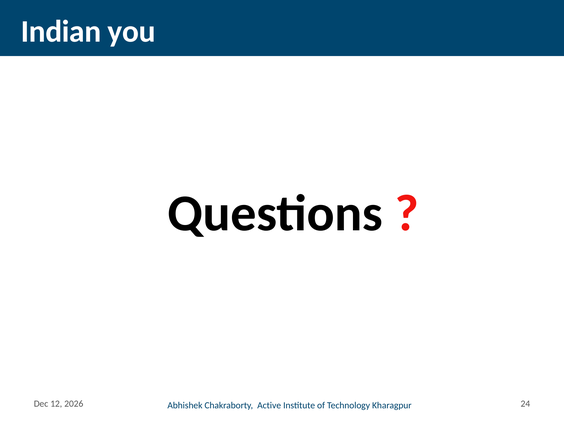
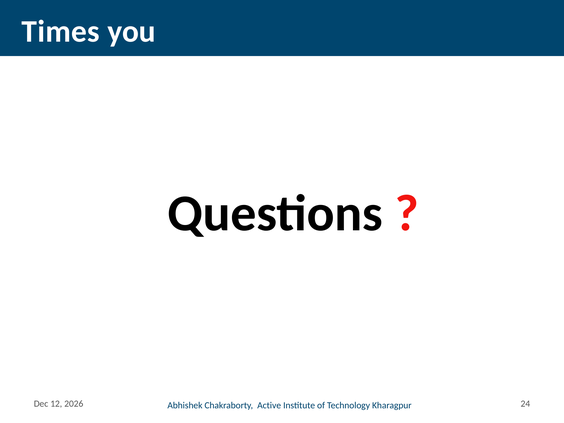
Indian: Indian -> Times (61, 32)
